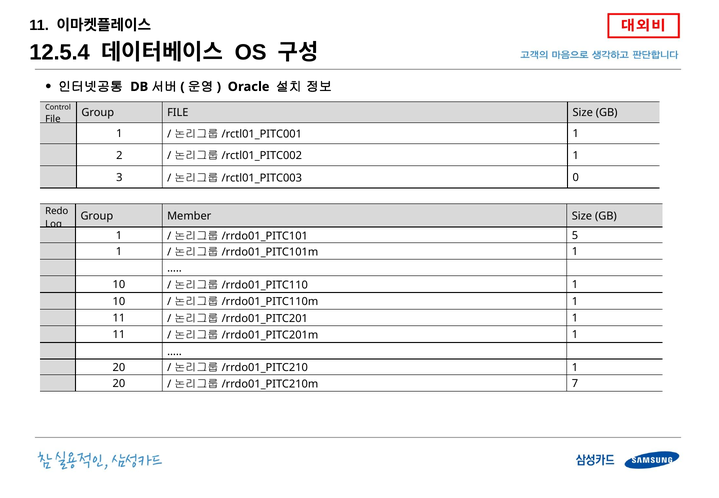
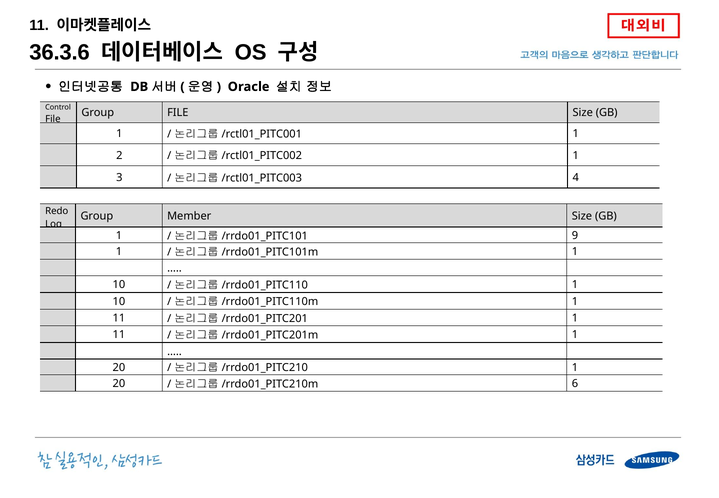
12.5.4: 12.5.4 -> 36.3.6 (60, 52)
0: 0 -> 4 (576, 177)
5: 5 -> 9 (575, 235)
7: 7 -> 6 (575, 383)
